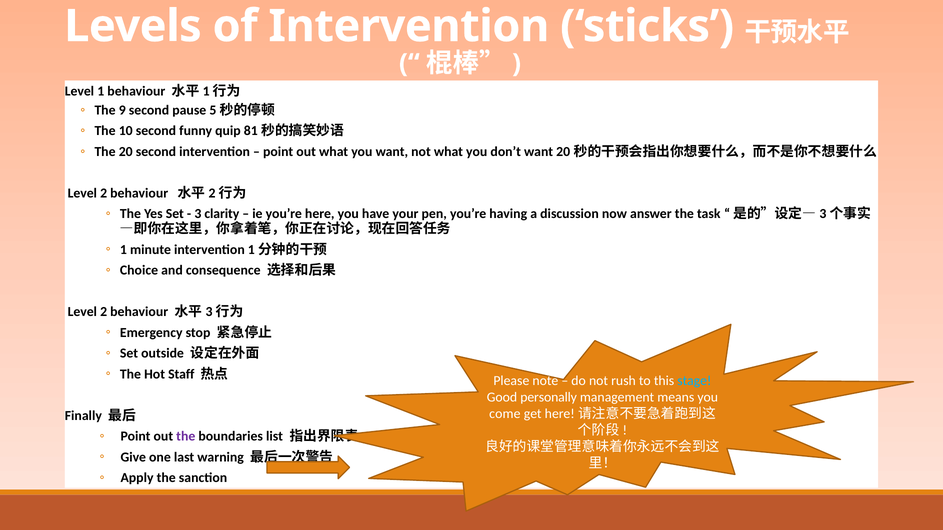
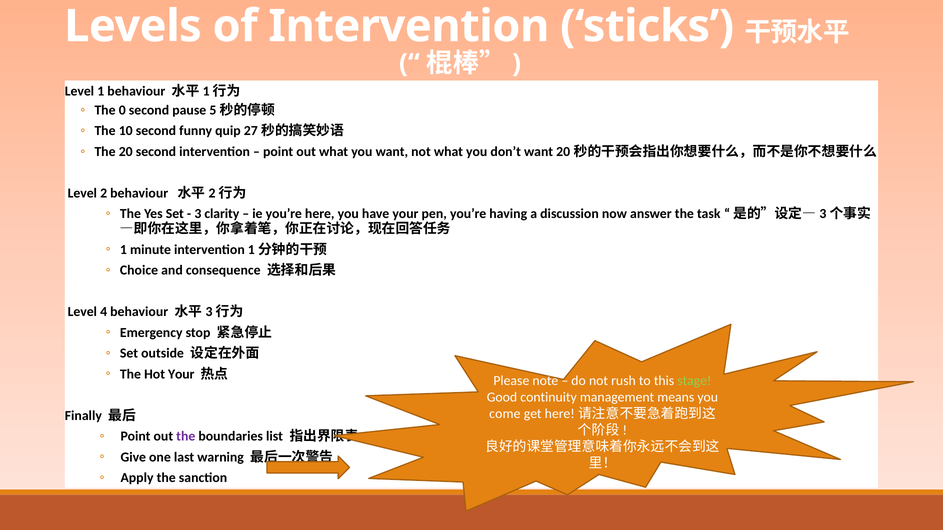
9: 9 -> 0 (122, 110)
81: 81 -> 27 (251, 131)
2: 2 -> 4 (104, 312)
Hot Staff: Staff -> Your (181, 374)
stage colour: light blue -> light green (694, 381)
personally: personally -> continuity (549, 397)
